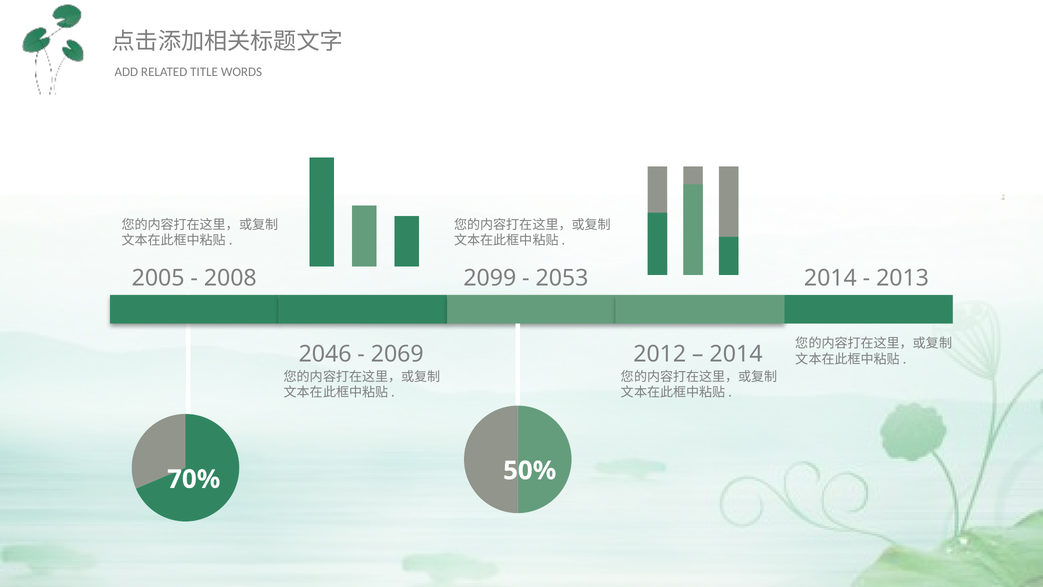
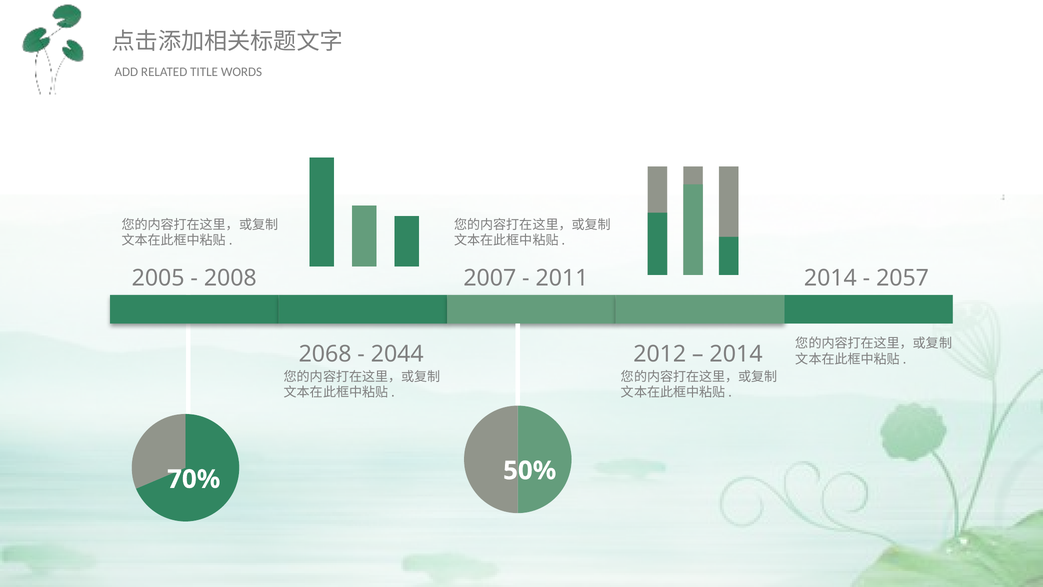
2099: 2099 -> 2007 (490, 278)
2053: 2053 -> 2011 (562, 278)
2013: 2013 -> 2057 (903, 278)
2046: 2046 -> 2068 (325, 354)
2069: 2069 -> 2044 (397, 354)
